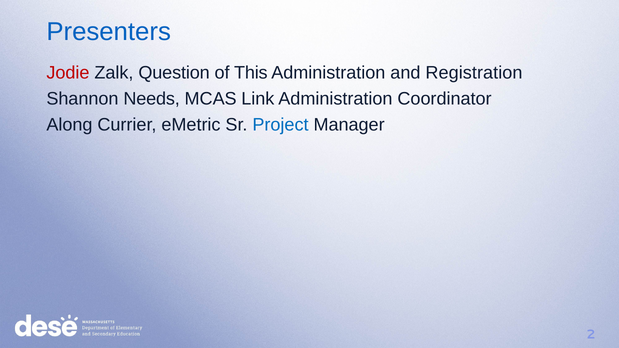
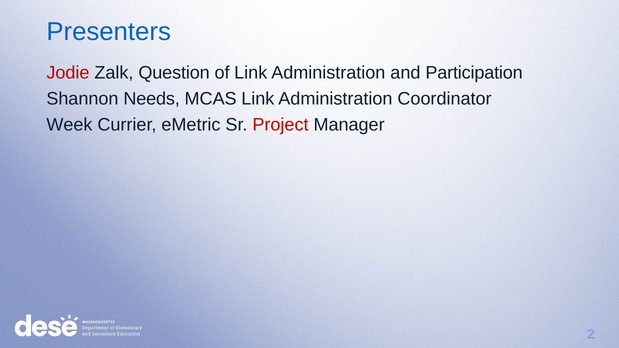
of This: This -> Link (251, 73)
Registration: Registration -> Participation (474, 73)
Along: Along -> Week (69, 125)
Project colour: blue -> red (280, 125)
